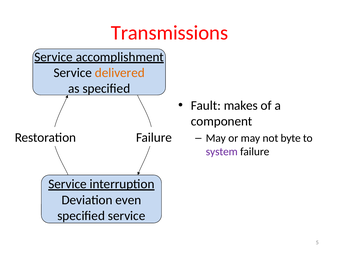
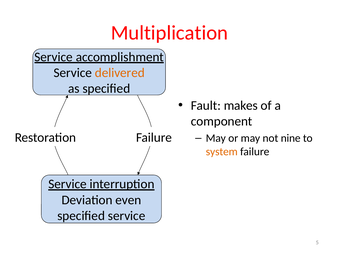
Transmissions: Transmissions -> Multiplication (169, 33)
byte: byte -> nine (291, 138)
system colour: purple -> orange (222, 152)
